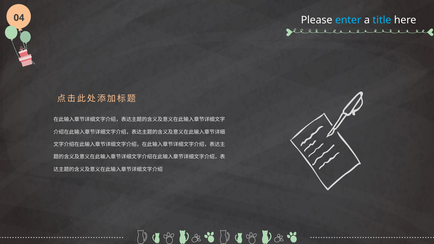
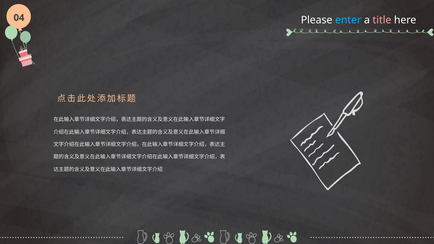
title colour: light blue -> pink (382, 20)
